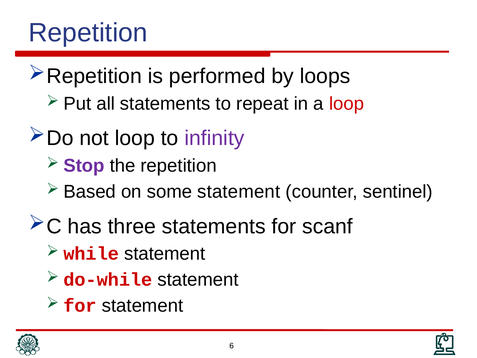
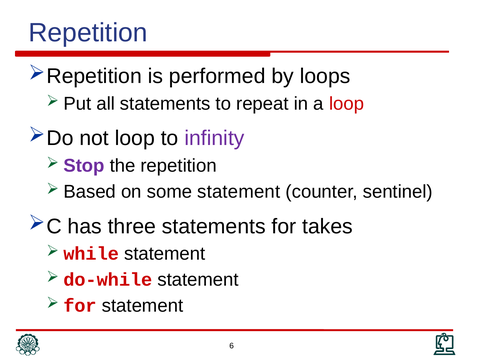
scanf: scanf -> takes (327, 226)
